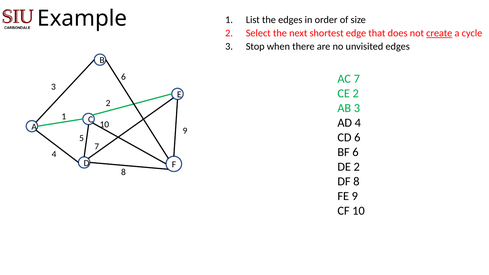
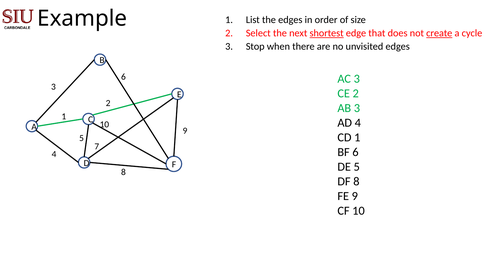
shortest underline: none -> present (327, 33)
AC 7: 7 -> 3 (357, 79)
CD 6: 6 -> 1 (357, 137)
DE 2: 2 -> 5 (357, 167)
